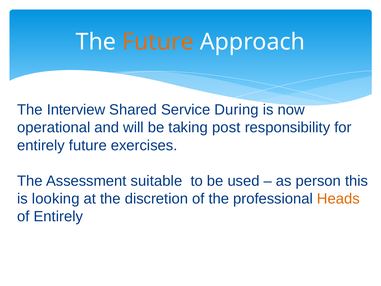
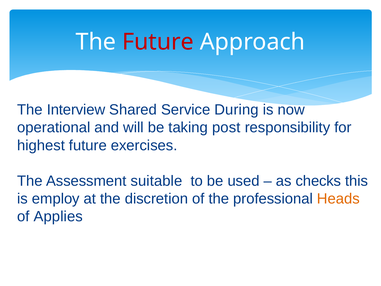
Future colour: orange -> red (158, 42)
entirely: entirely -> highest (41, 145)
person: person -> checks (318, 181)
looking: looking -> employ (56, 199)
of Entirely: Entirely -> Applies (58, 216)
